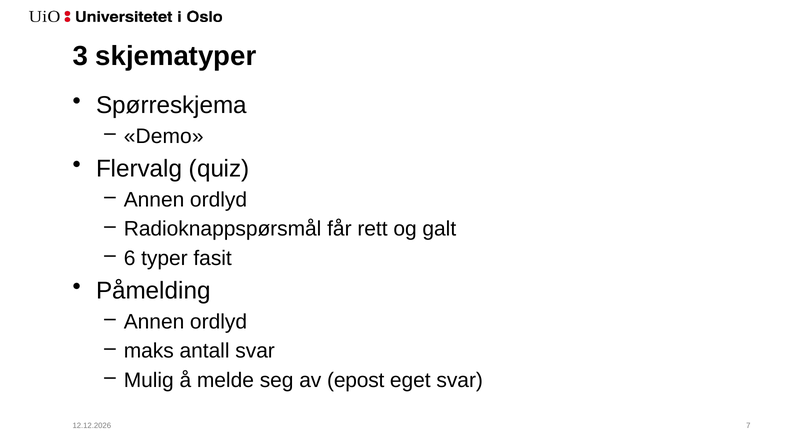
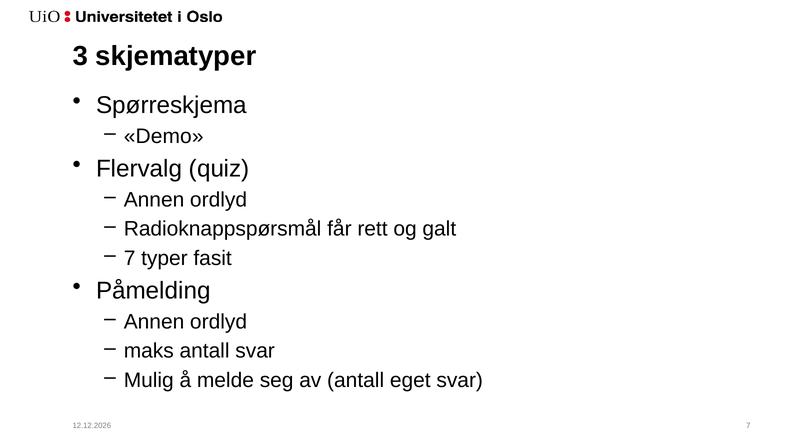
6: 6 -> 7 (130, 258)
av epost: epost -> antall (356, 381)
